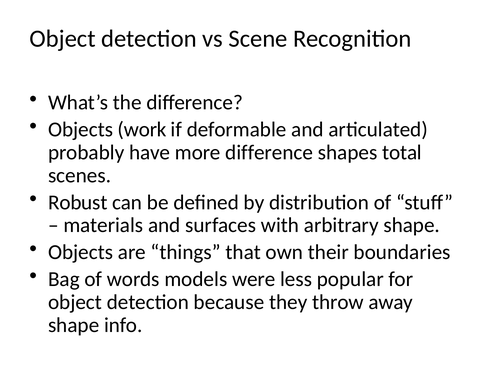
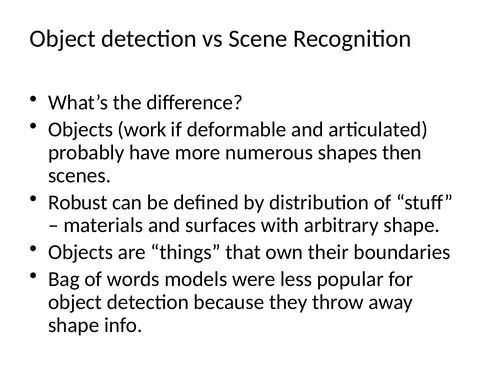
more difference: difference -> numerous (269, 152)
total: total -> then (402, 152)
